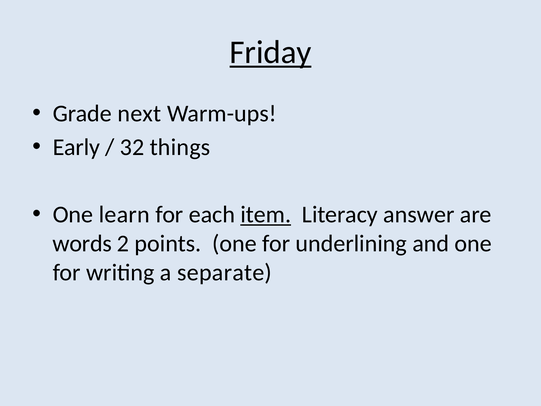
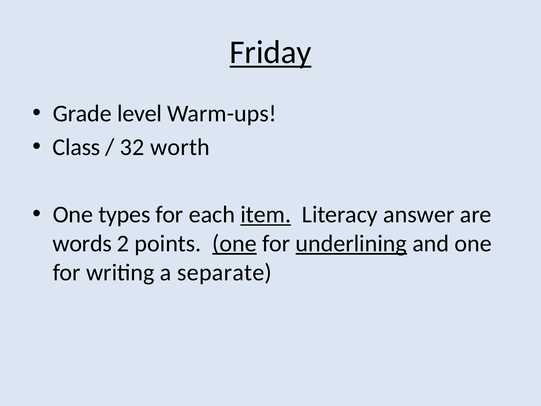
next: next -> level (140, 113)
Early: Early -> Class (76, 147)
things: things -> worth (180, 147)
learn: learn -> types (124, 215)
one underline: none -> present (234, 243)
underlining underline: none -> present (351, 243)
